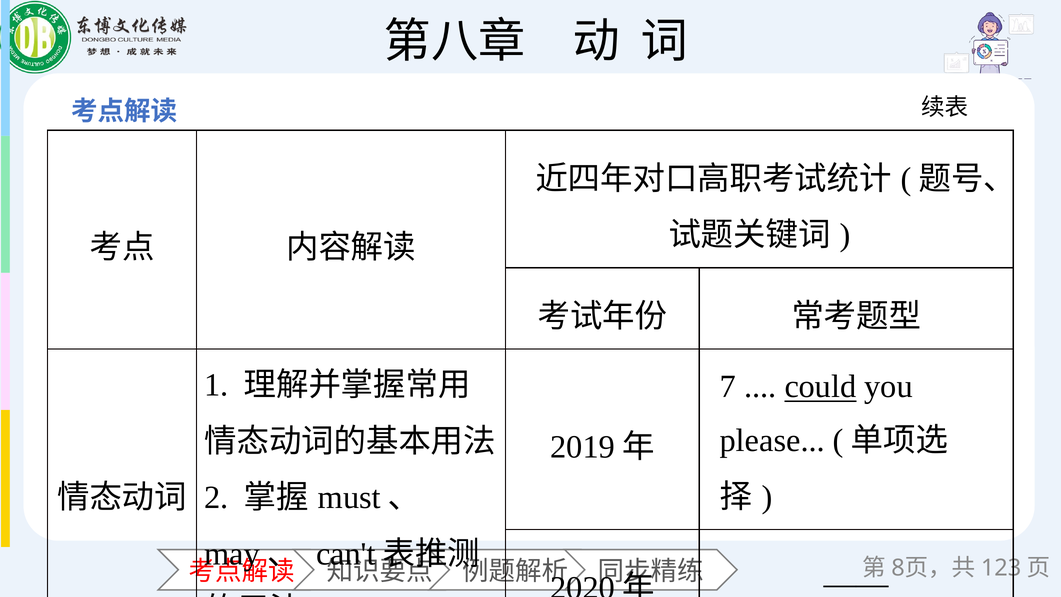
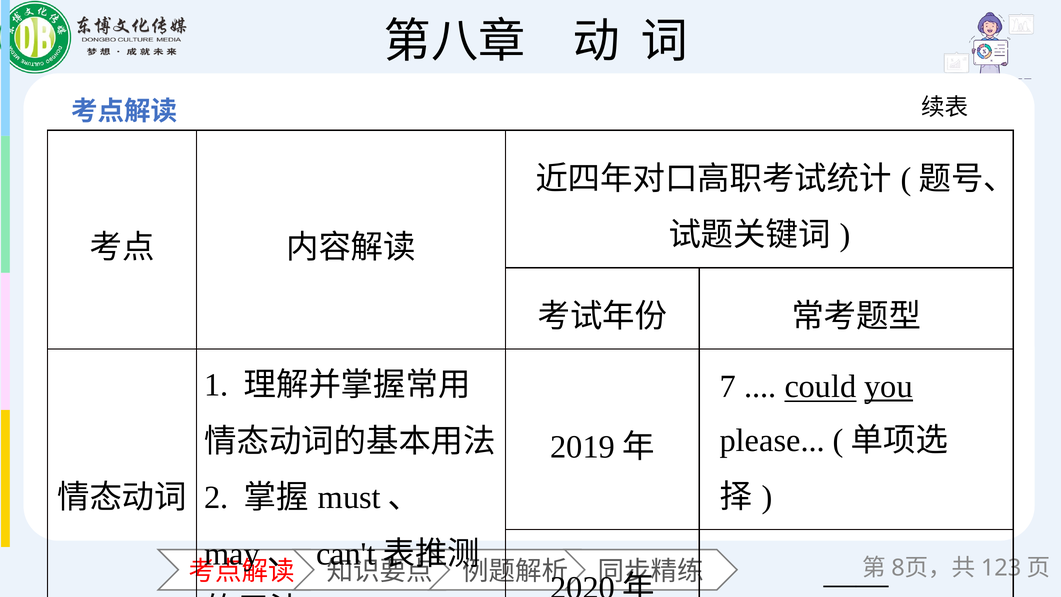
you underline: none -> present (889, 387)
